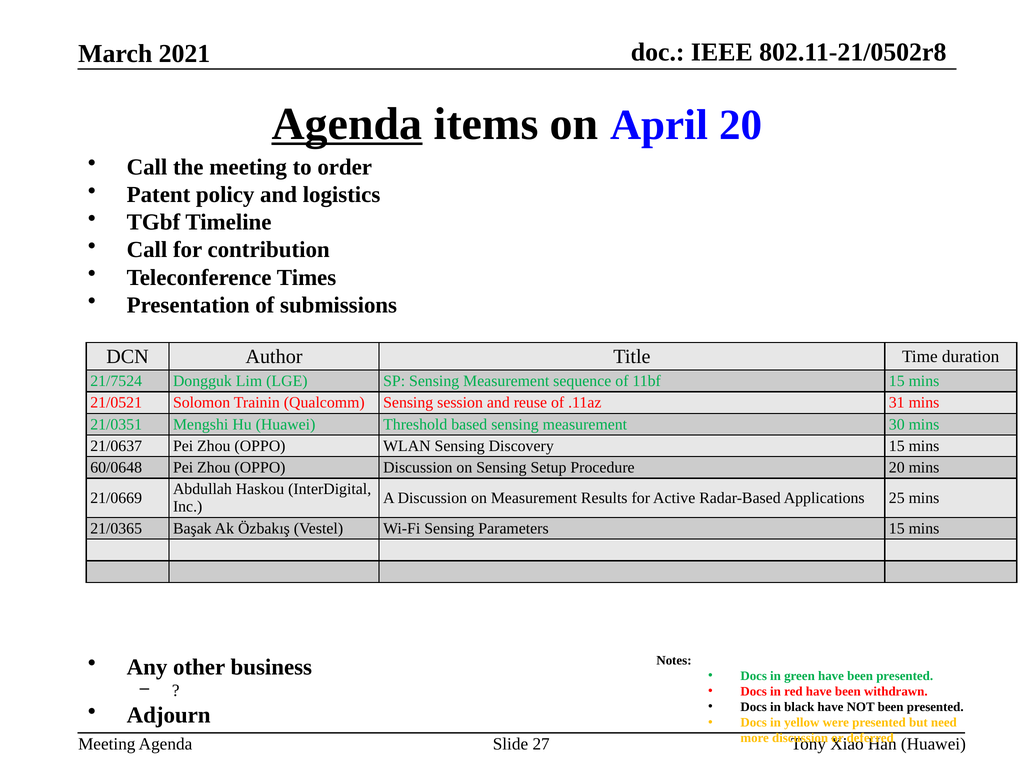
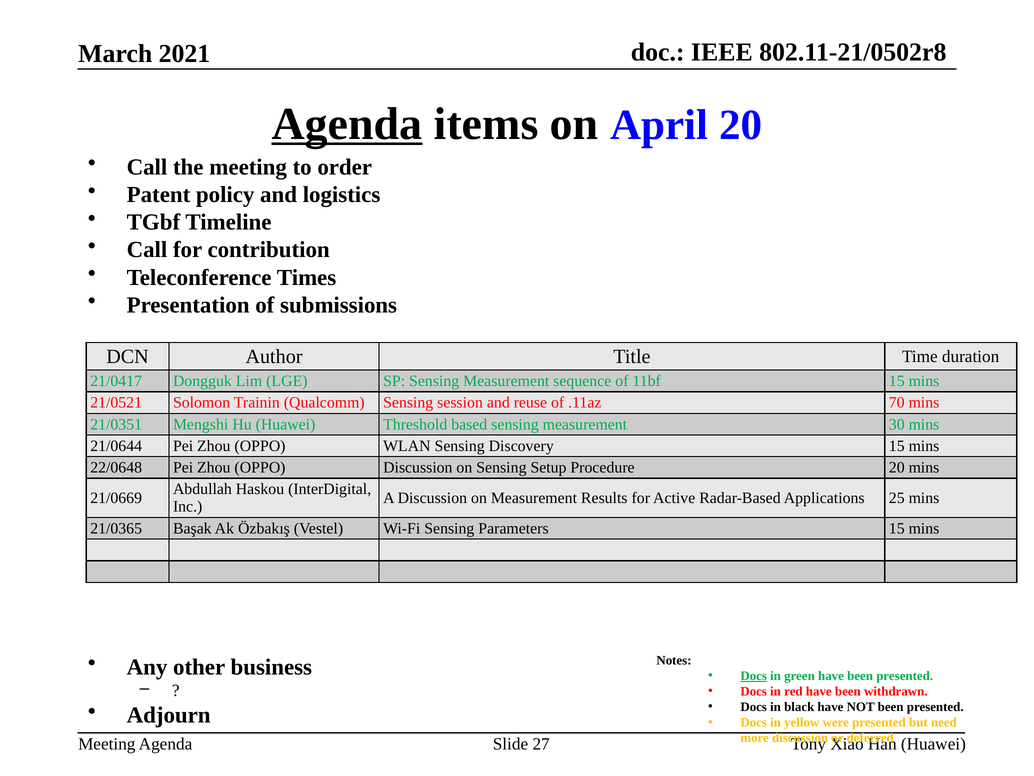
21/7524: 21/7524 -> 21/0417 (116, 381)
31: 31 -> 70 (897, 402)
21/0637: 21/0637 -> 21/0644 (116, 446)
60/0648: 60/0648 -> 22/0648 (116, 467)
Docs underline: none -> present (754, 676)
